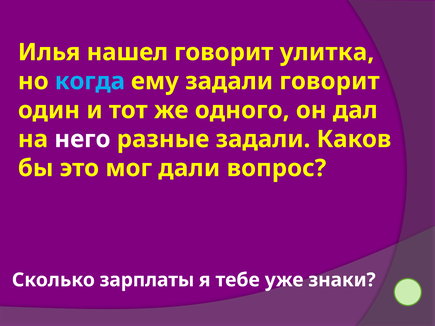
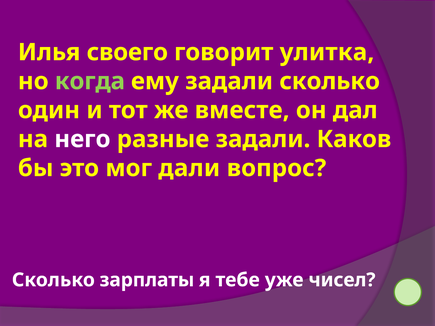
нашел: нашел -> своего (127, 52)
когда colour: light blue -> light green (90, 81)
задали говорит: говорит -> сколько (330, 81)
одного: одного -> вместе (242, 110)
знаки: знаки -> чисел (342, 280)
